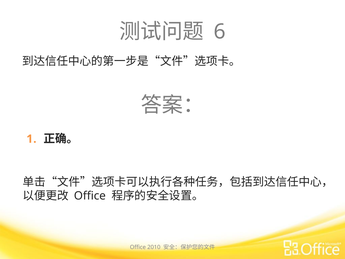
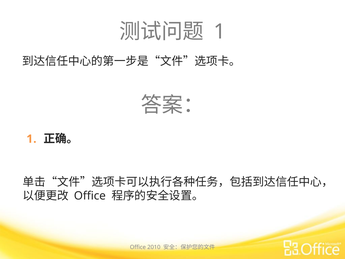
6: 6 -> 1 (220, 32)
